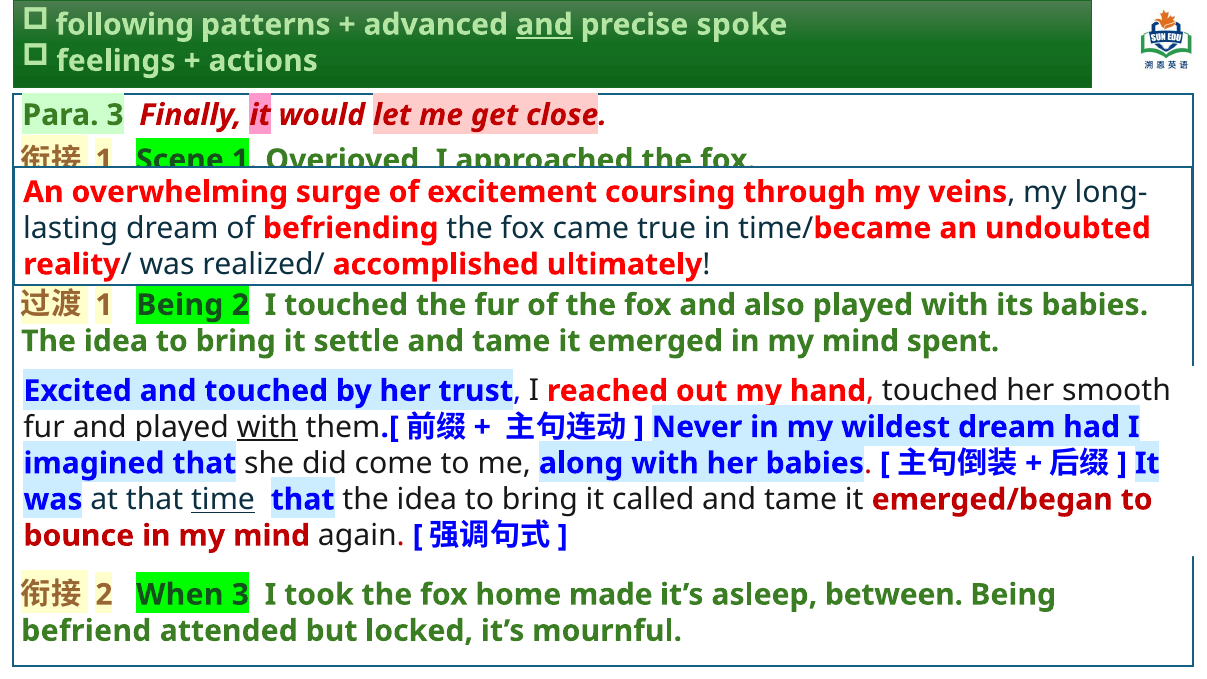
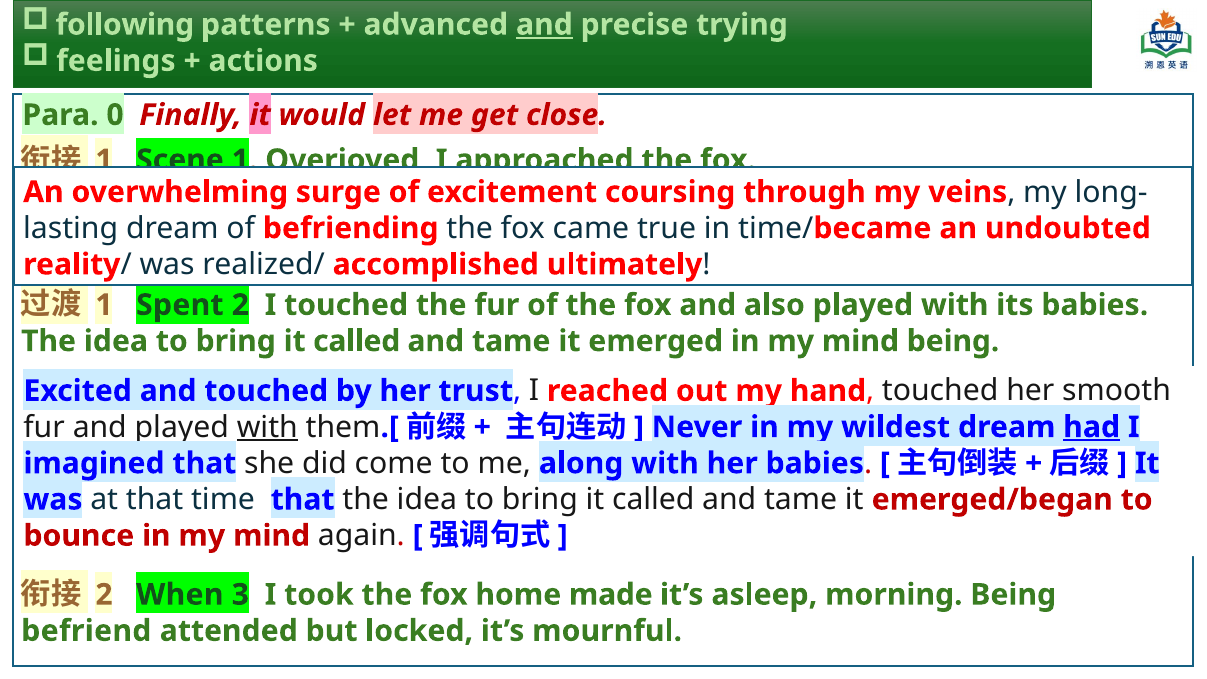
spoke: spoke -> trying (742, 25)
3: 3 -> 0 (115, 115)
1 Being: Being -> Spent (180, 305)
settle: settle -> called (357, 341)
mind spent: spent -> being (953, 341)
had underline: none -> present (1092, 427)
time underline: present -> none (223, 500)
between: between -> morning (894, 595)
